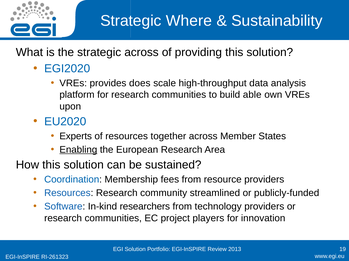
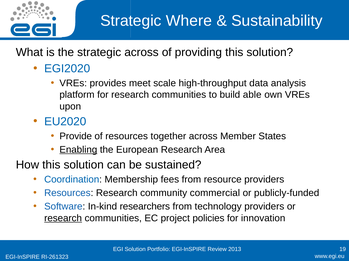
does: does -> meet (140, 83)
Experts: Experts -> Provide (76, 137)
streamlined: streamlined -> commercial (215, 194)
research underline: none -> present (63, 219)
players: players -> policies (208, 219)
